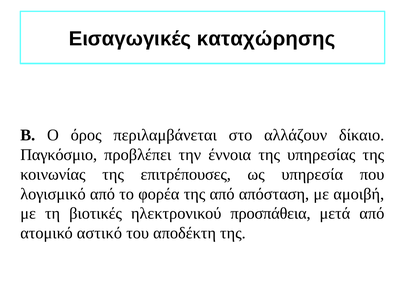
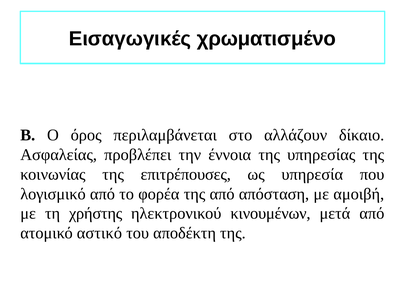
καταχώρησης: καταχώρησης -> χρωματισμένο (266, 39)
Παγκόσμιο: Παγκόσμιο -> Ασφαλείας (59, 155)
βιοτικές: βιοτικές -> χρήστης (96, 213)
προσπάθεια: προσπάθεια -> κινουμένων (271, 213)
